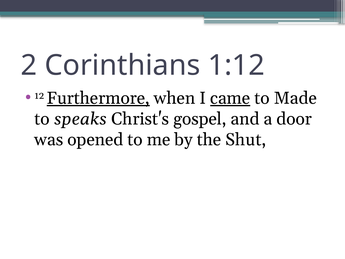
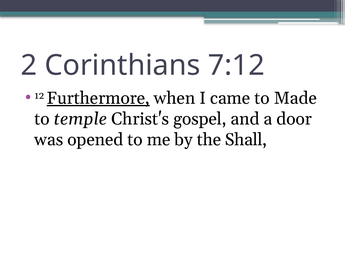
1:12: 1:12 -> 7:12 (236, 65)
came underline: present -> none (230, 98)
speaks: speaks -> temple (80, 119)
Shut: Shut -> Shall (246, 140)
